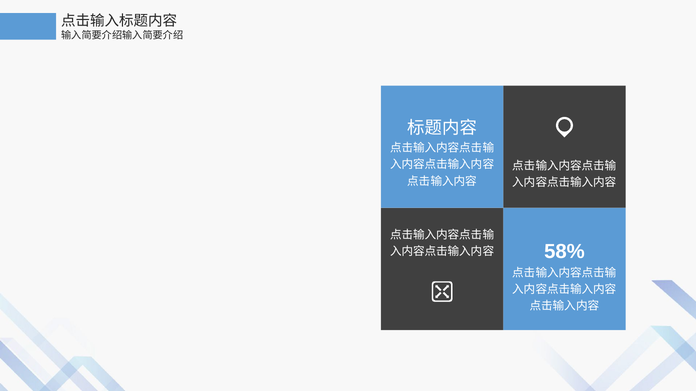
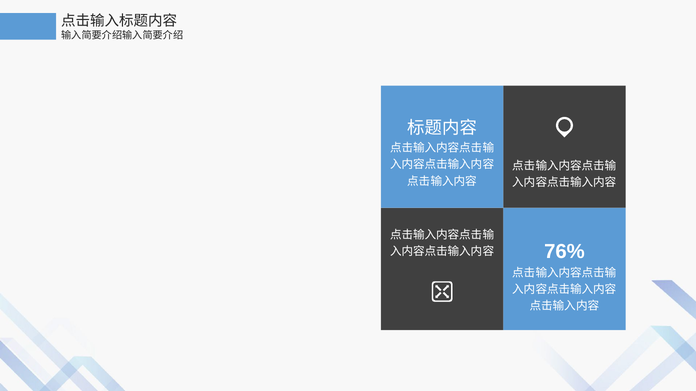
58%: 58% -> 76% (565, 252)
